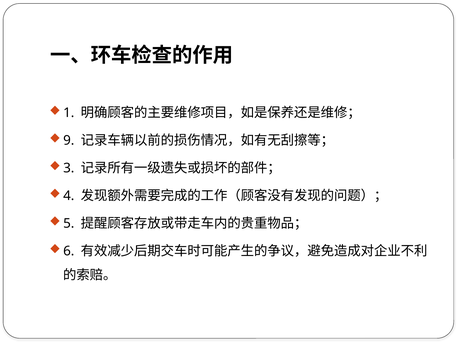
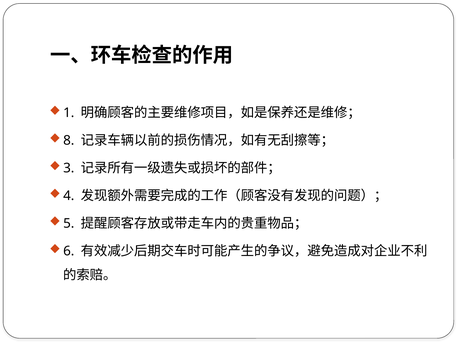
9: 9 -> 8 (69, 140)
